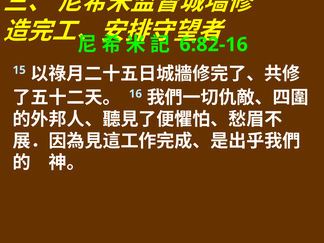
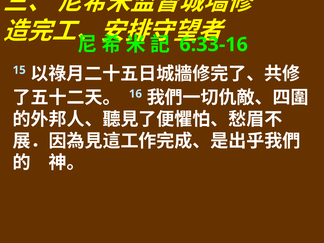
6:82-16: 6:82-16 -> 6:33-16 (214, 45)
